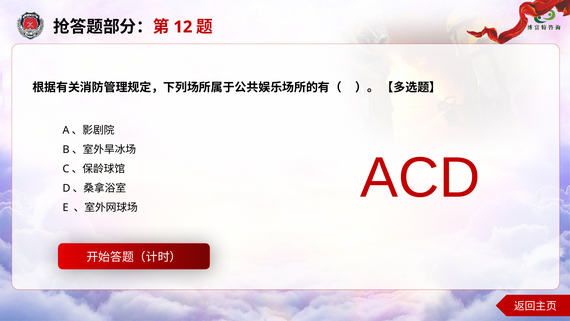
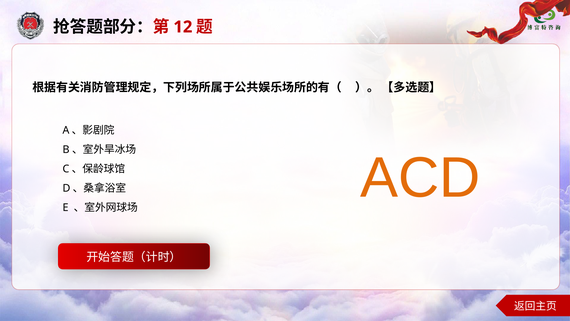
ACD colour: red -> orange (420, 178)
